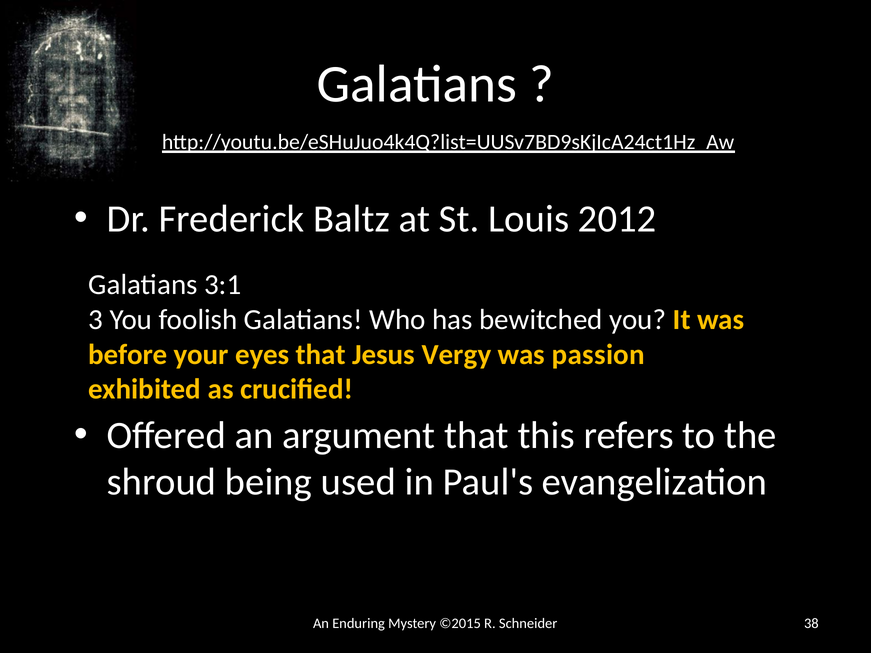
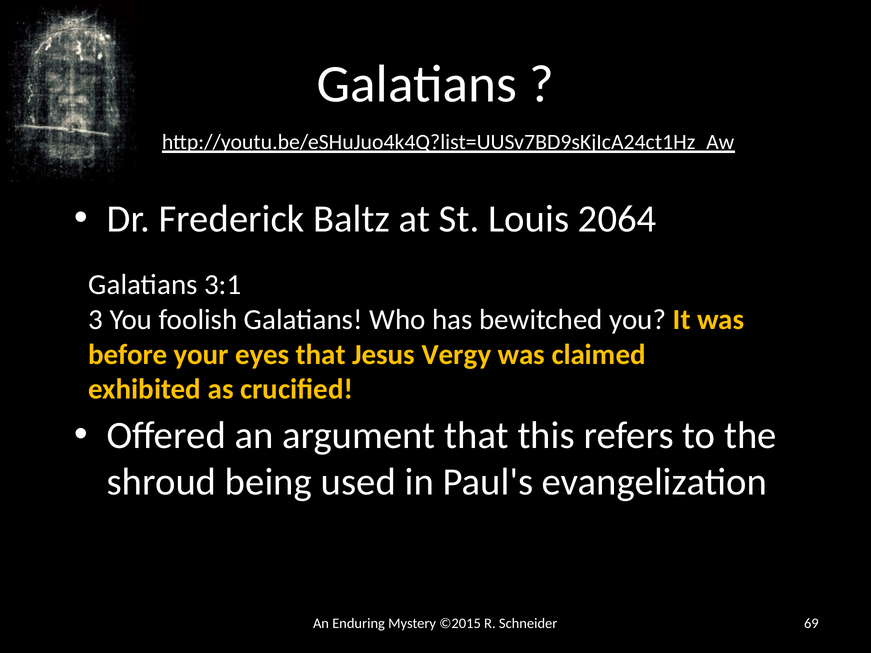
2012: 2012 -> 2064 (617, 219)
passion: passion -> claimed (599, 355)
38: 38 -> 69 (811, 624)
